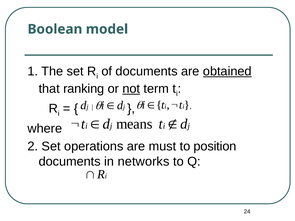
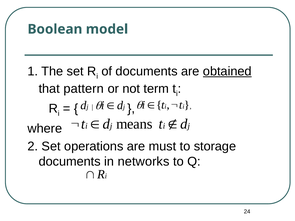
ranking: ranking -> pattern (84, 89)
not underline: present -> none (131, 89)
position: position -> storage (215, 146)
